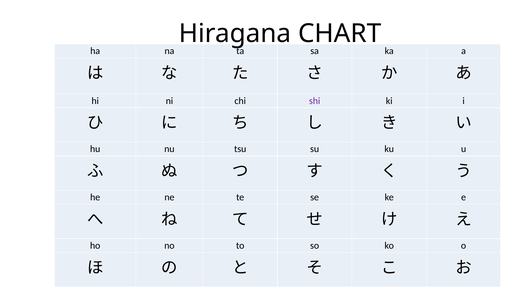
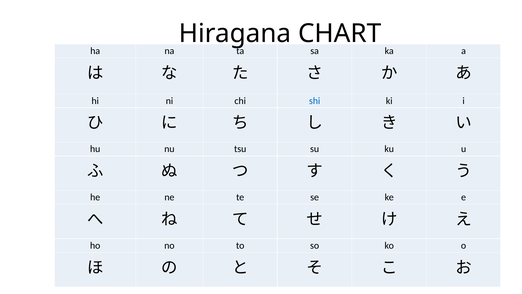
shi colour: purple -> blue (315, 101)
